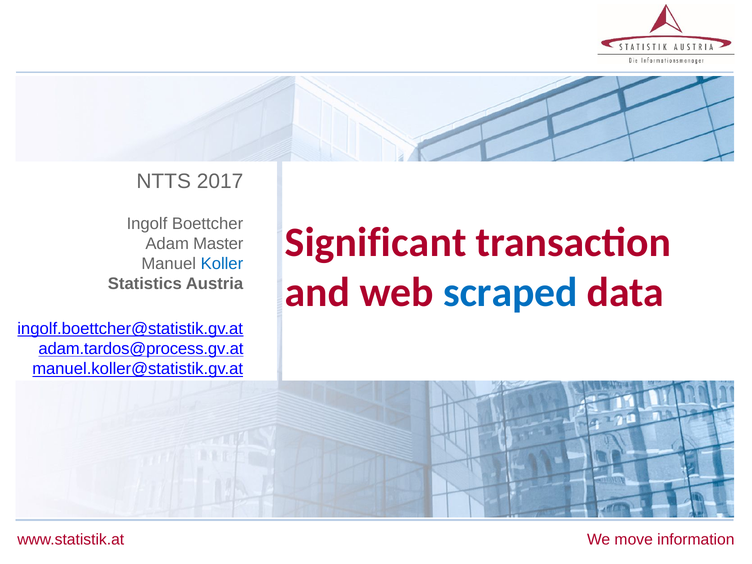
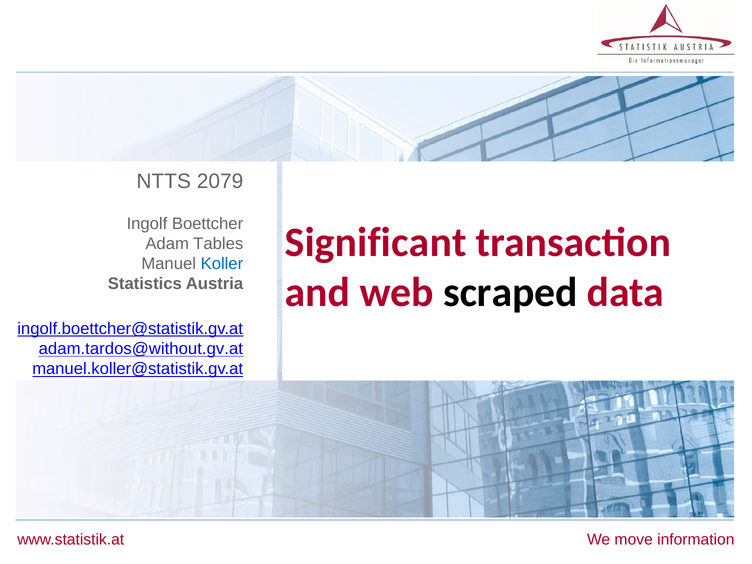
2017: 2017 -> 2079 (220, 181)
Master: Master -> Tables (218, 244)
scraped colour: blue -> black (510, 292)
adam.tardos@process.gv.at: adam.tardos@process.gv.at -> adam.tardos@without.gv.at (141, 349)
